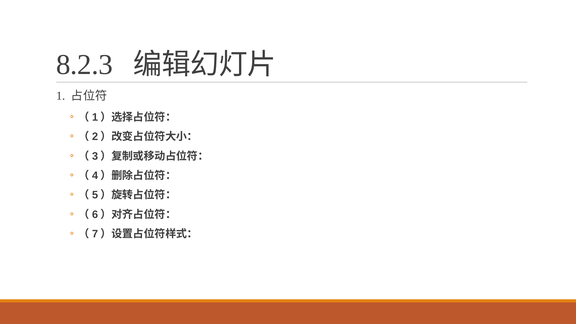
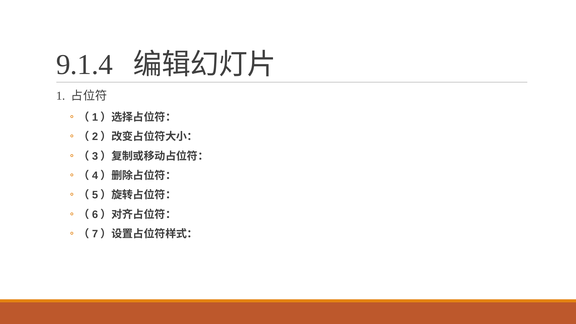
8.2.3: 8.2.3 -> 9.1.4 (84, 65)
